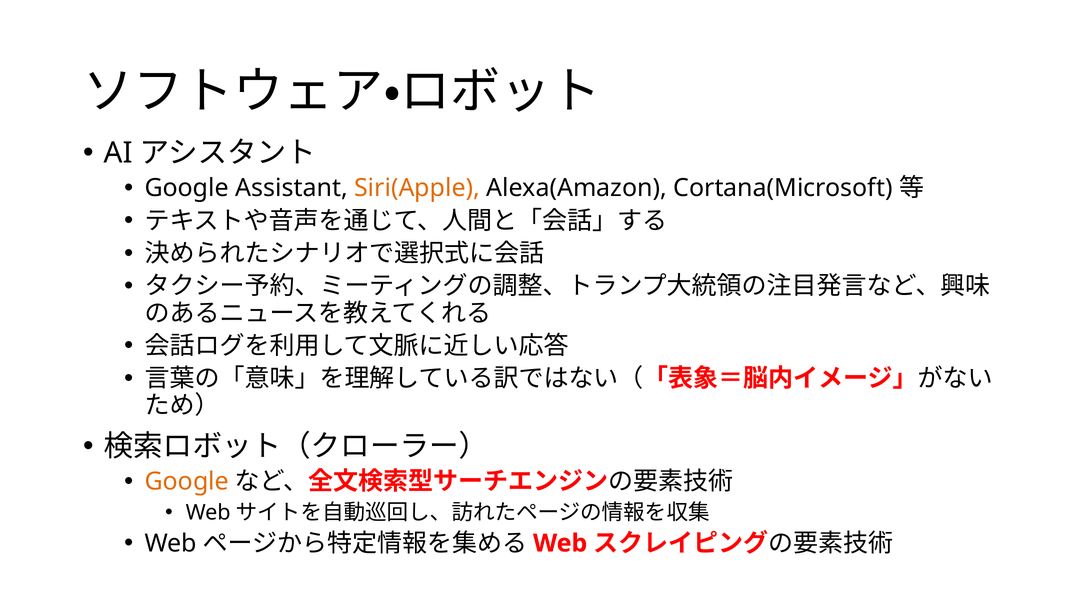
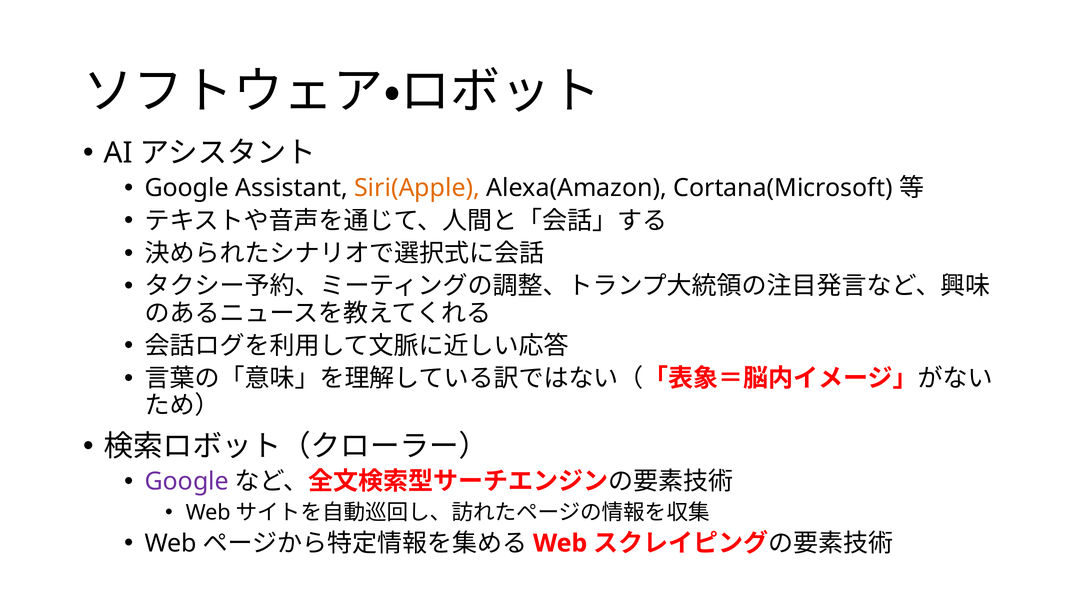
Google colour: orange -> purple (187, 482)
